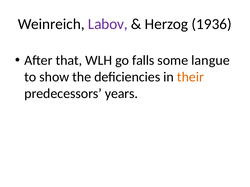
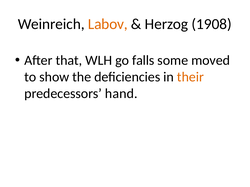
Labov colour: purple -> orange (108, 24)
1936: 1936 -> 1908 (212, 24)
langue: langue -> moved (211, 61)
years: years -> hand (121, 94)
